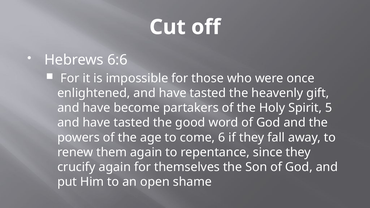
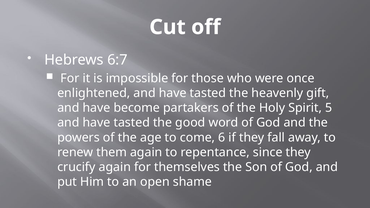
6:6: 6:6 -> 6:7 (117, 60)
